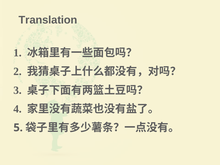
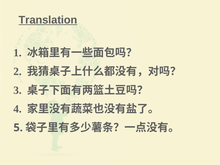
Translation underline: none -> present (48, 20)
